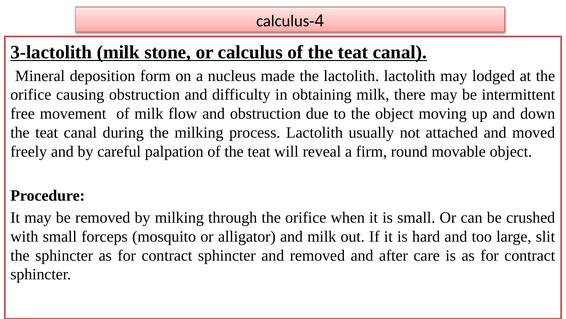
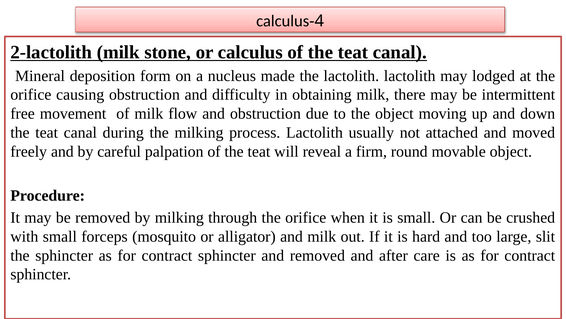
3-lactolith: 3-lactolith -> 2-lactolith (51, 52)
